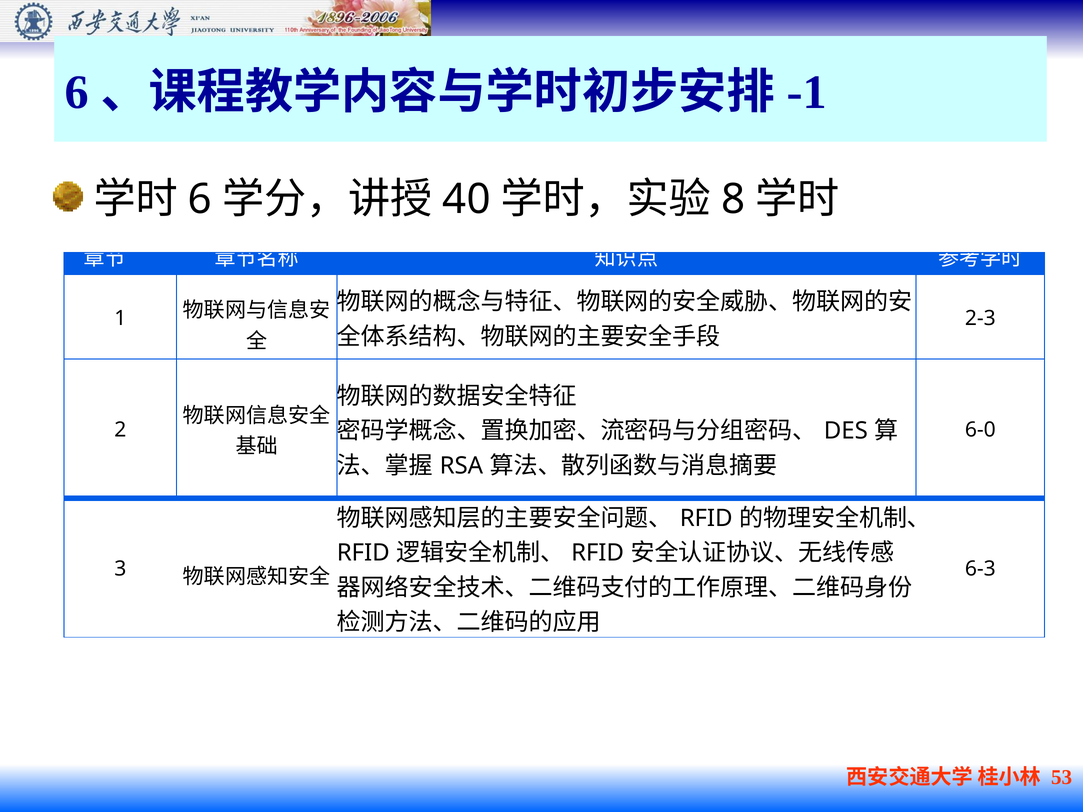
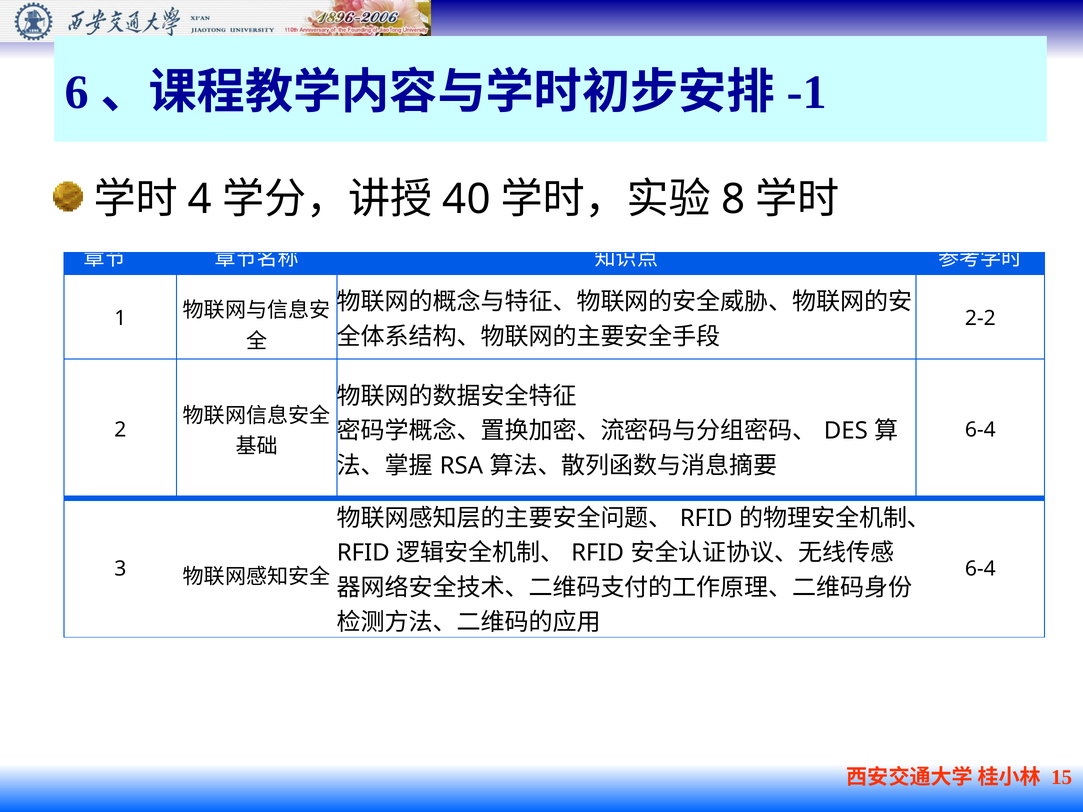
6: 6 -> 4 (200, 199)
2-3: 2-3 -> 2-2 (980, 318)
6-0: 6-0 -> 6-4 (980, 430)
6-3: 6-3 -> 6-4 (980, 569)
53: 53 -> 15 (1062, 778)
